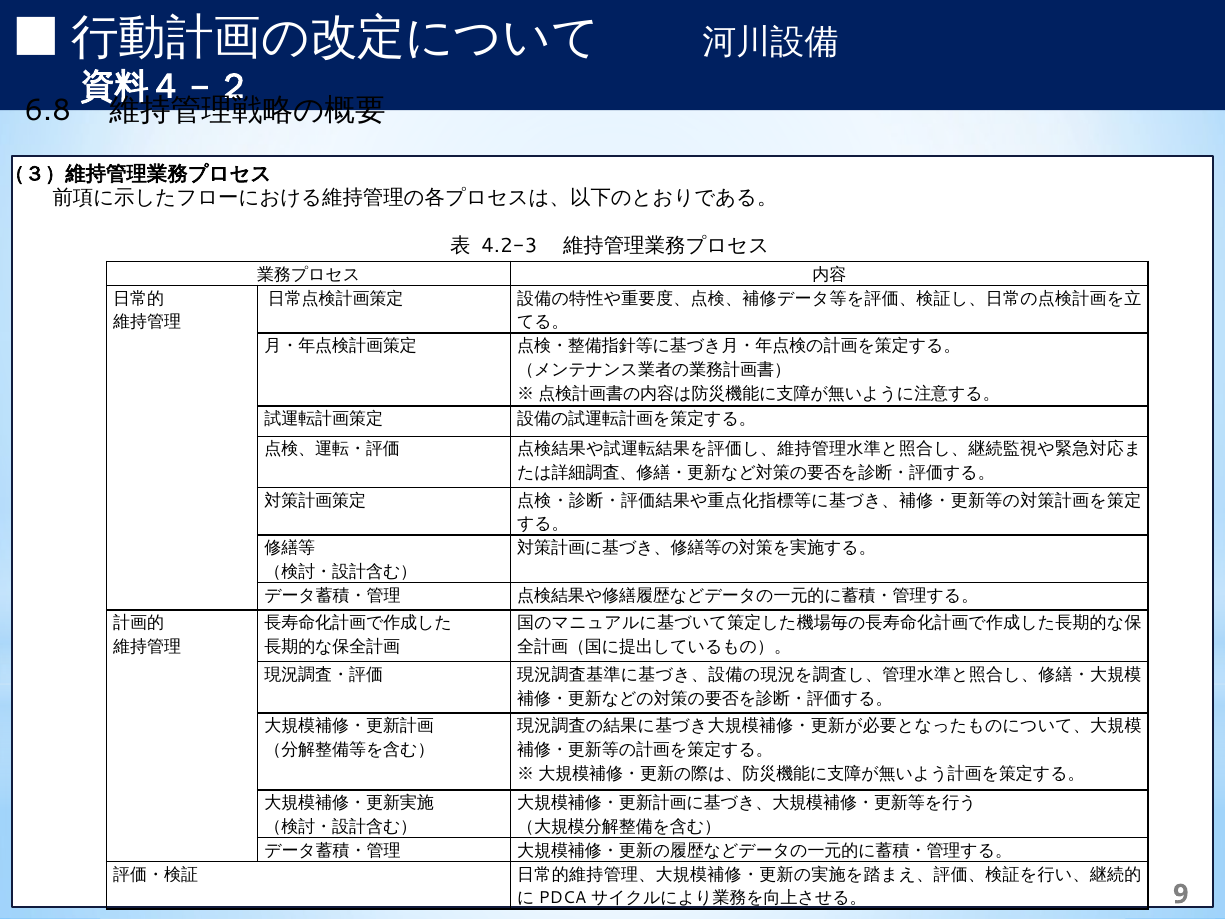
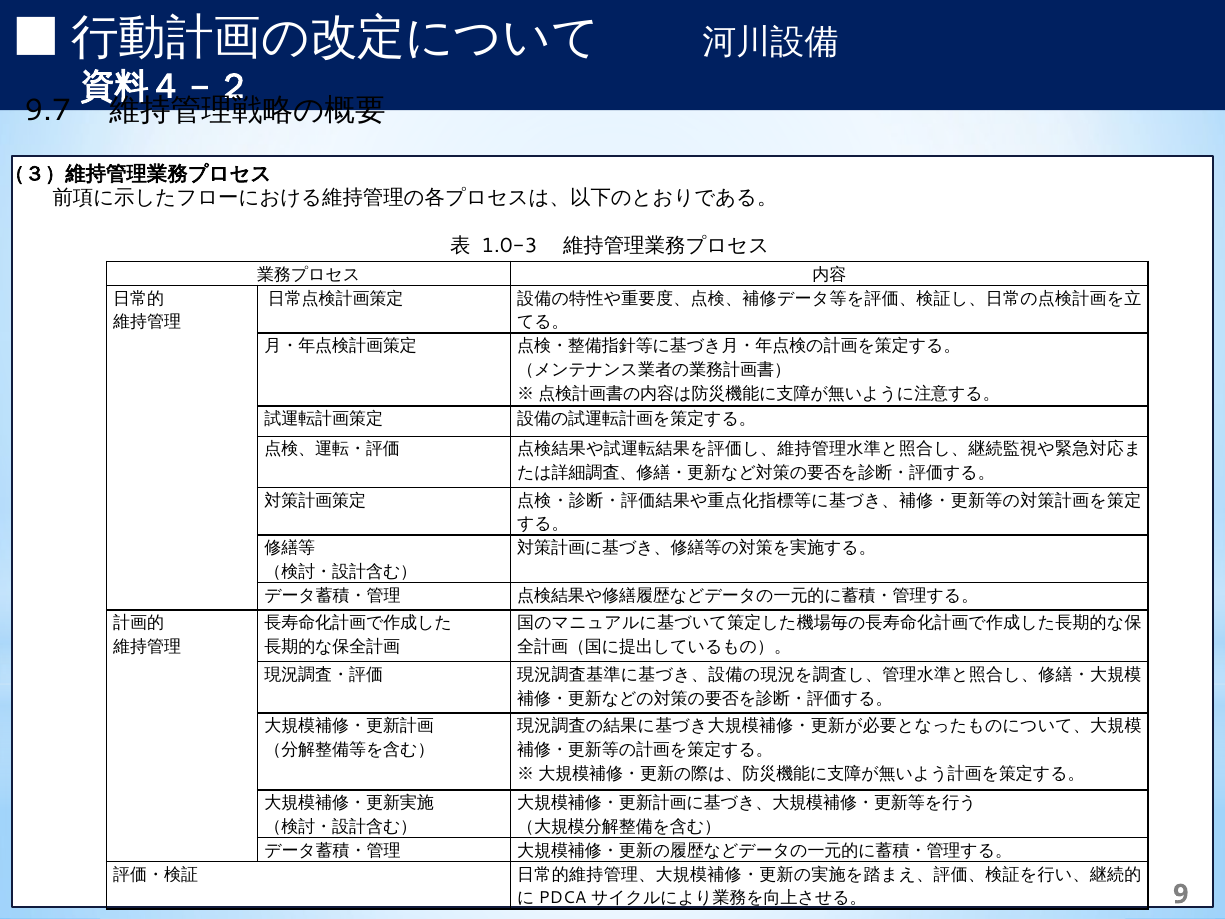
6.8: 6.8 -> 9.7 (48, 110)
4.2-3: 4.2-3 -> 1.0-3 (509, 246)
